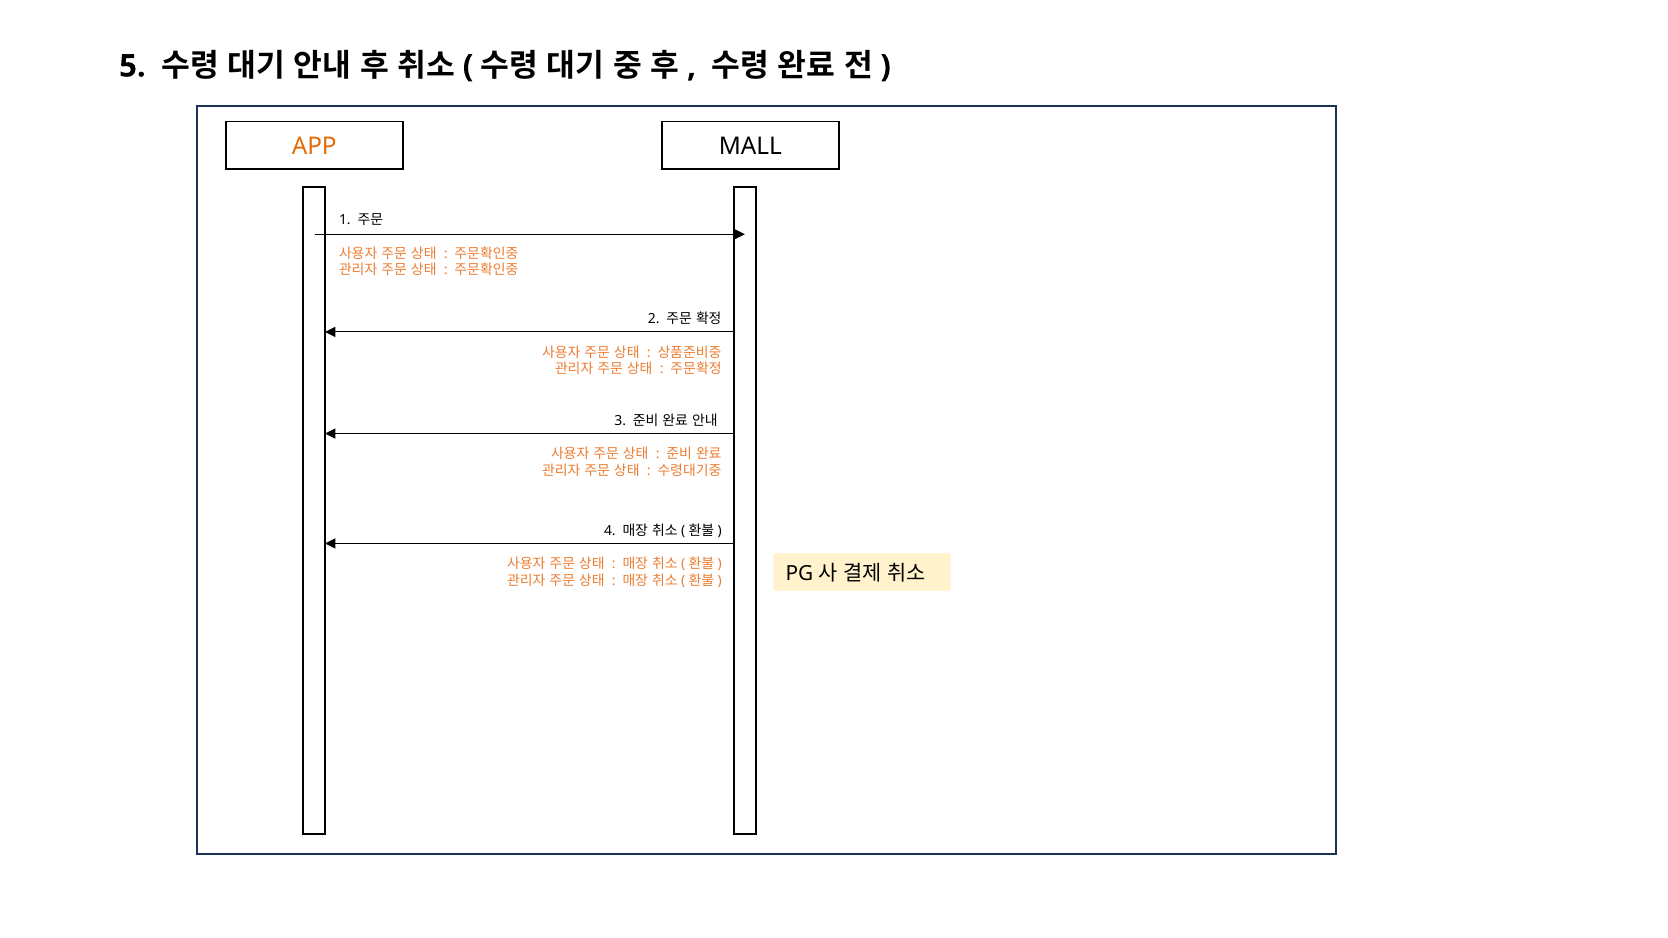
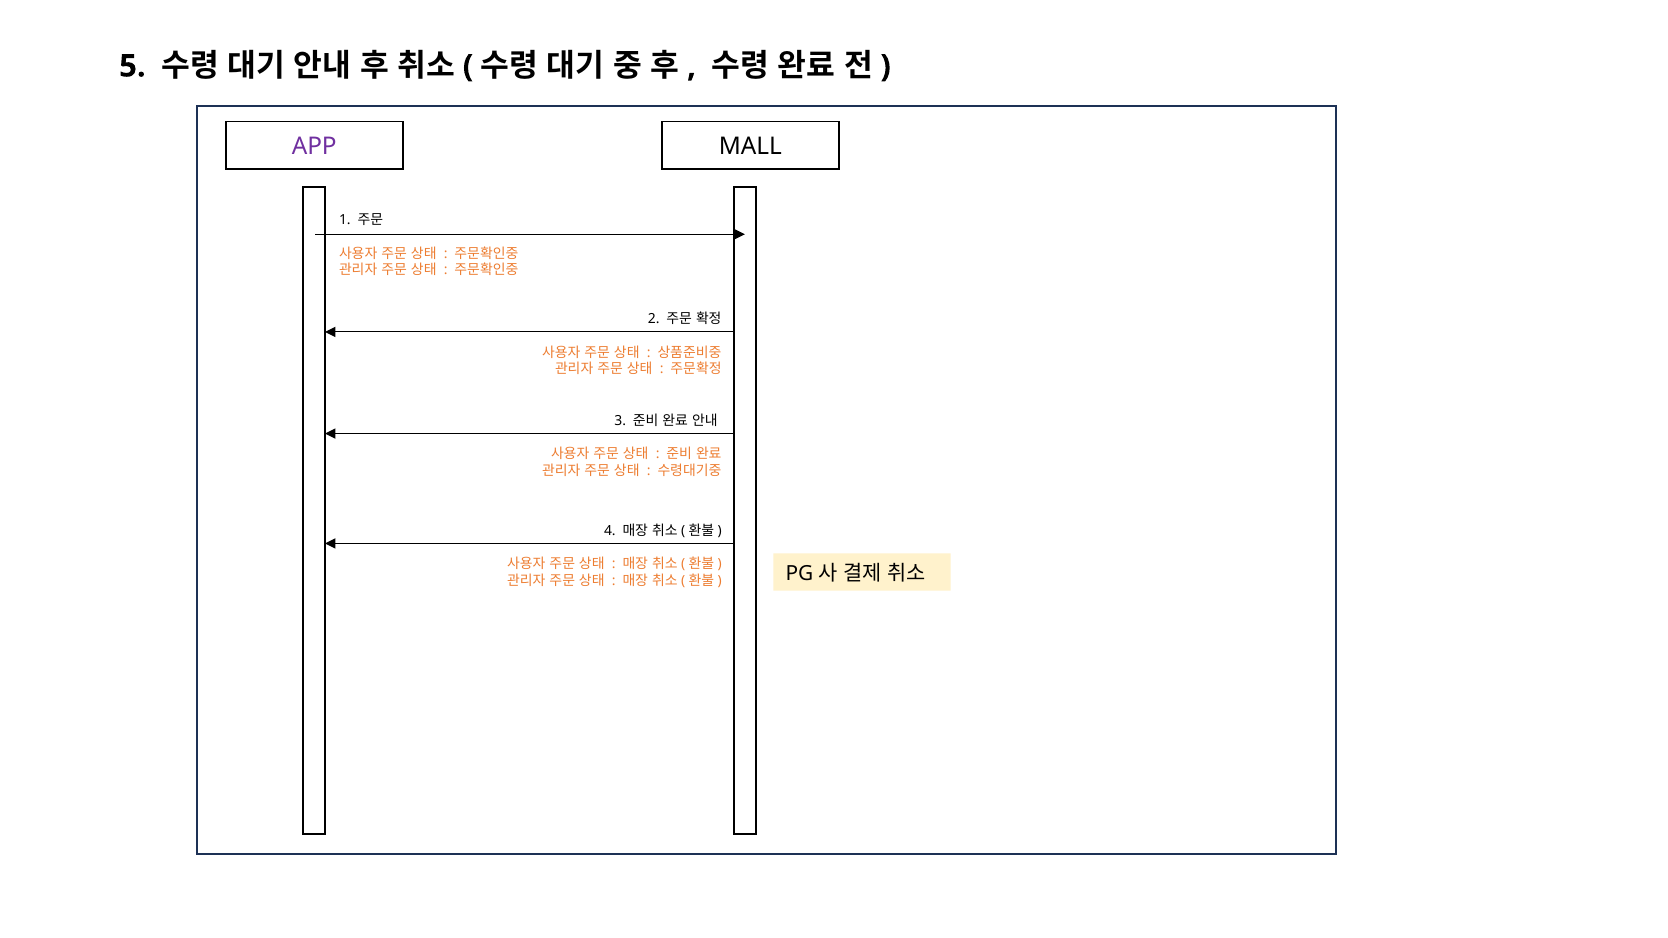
APP colour: orange -> purple (314, 147)
